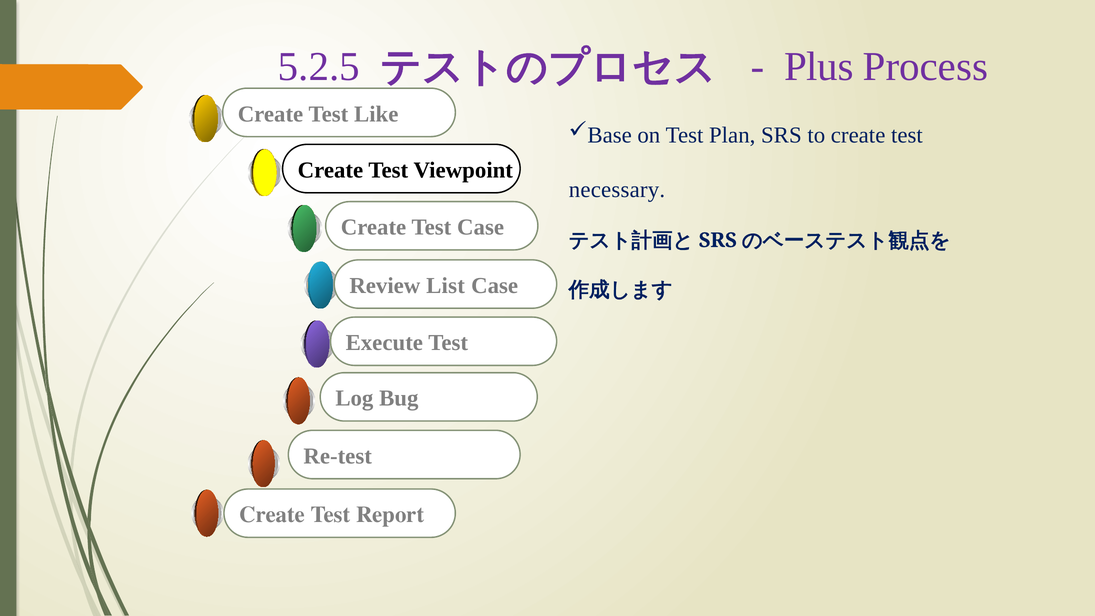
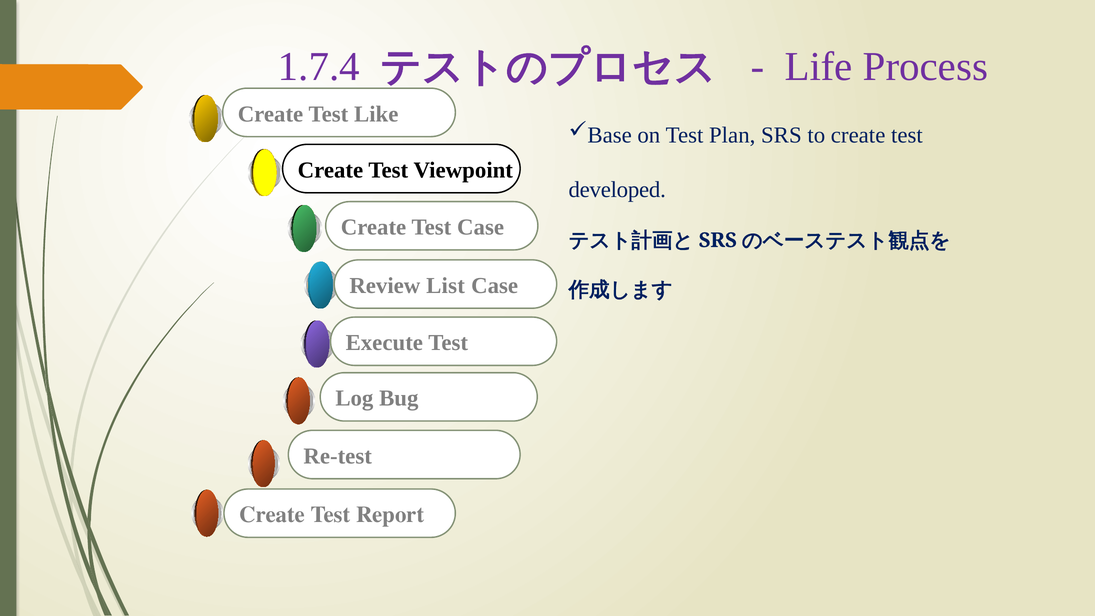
5.2.5: 5.2.5 -> 1.7.4 (319, 67)
Plus: Plus -> Life (819, 67)
necessary: necessary -> developed (617, 190)
